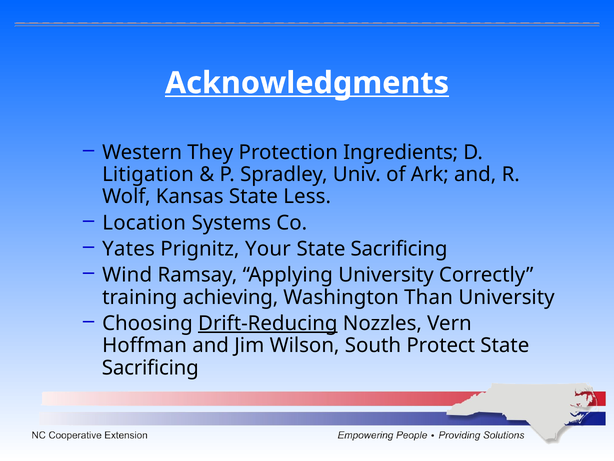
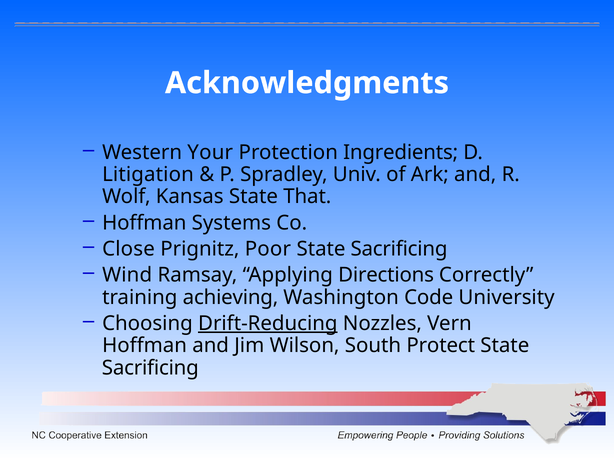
Acknowledgments underline: present -> none (307, 83)
They: They -> Your (210, 152)
Less: Less -> That (307, 196)
Location: Location -> Hoffman (144, 223)
Yates: Yates -> Close (128, 249)
Your: Your -> Poor (268, 249)
Applying University: University -> Directions (386, 275)
Than: Than -> Code (429, 297)
